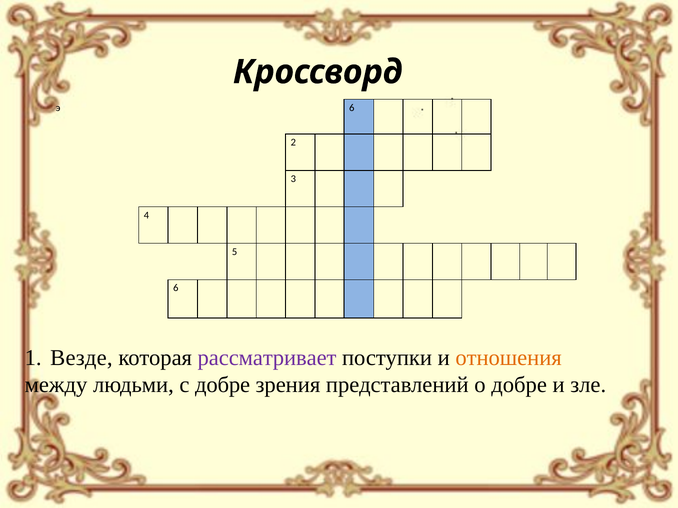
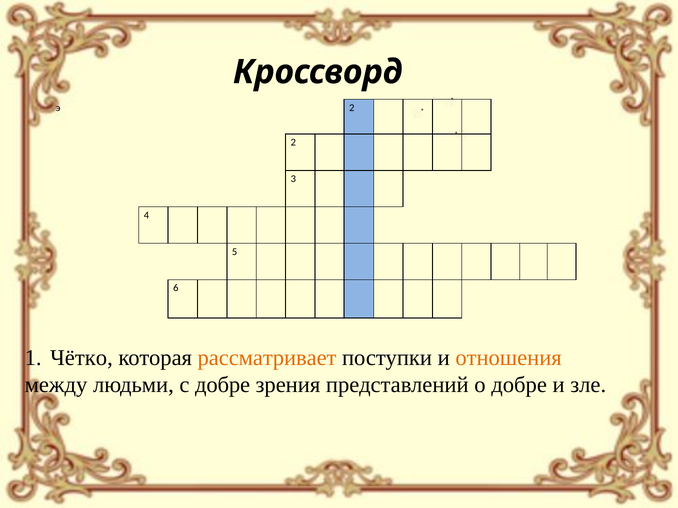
э 6: 6 -> 2 (352, 108)
Везде: Везде -> Чётко (81, 358)
рассматривает colour: purple -> orange (267, 358)
